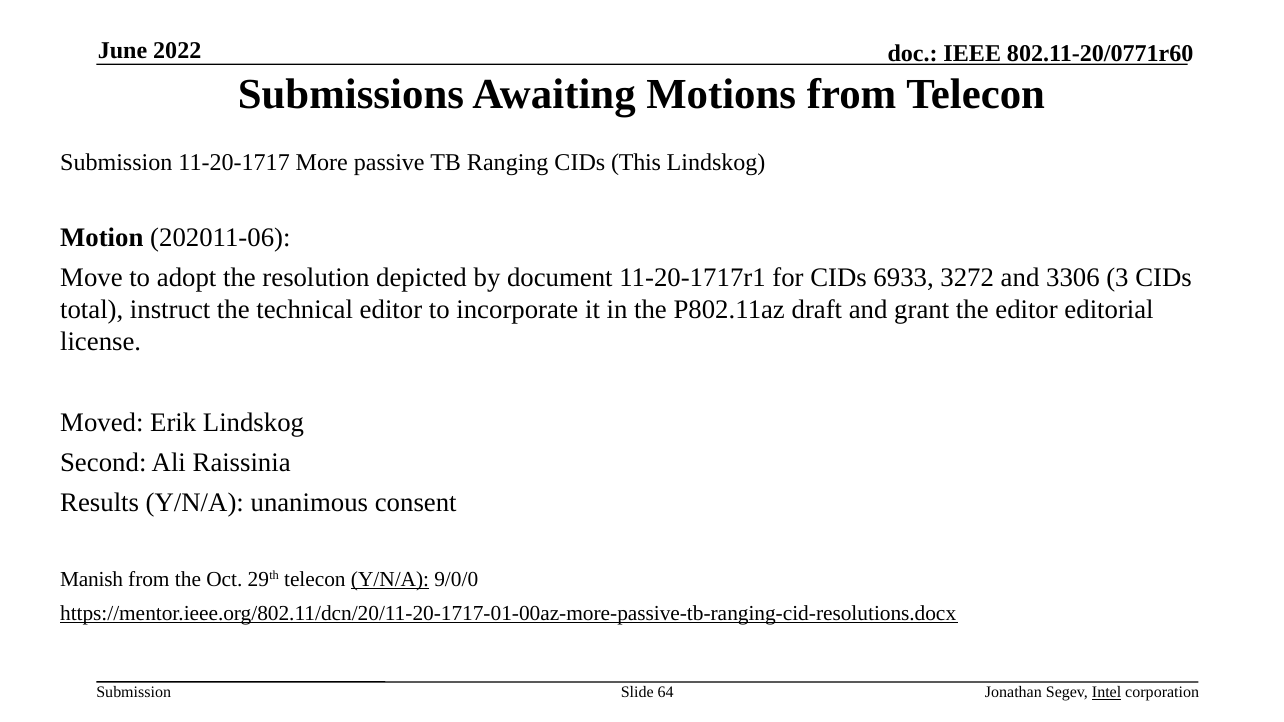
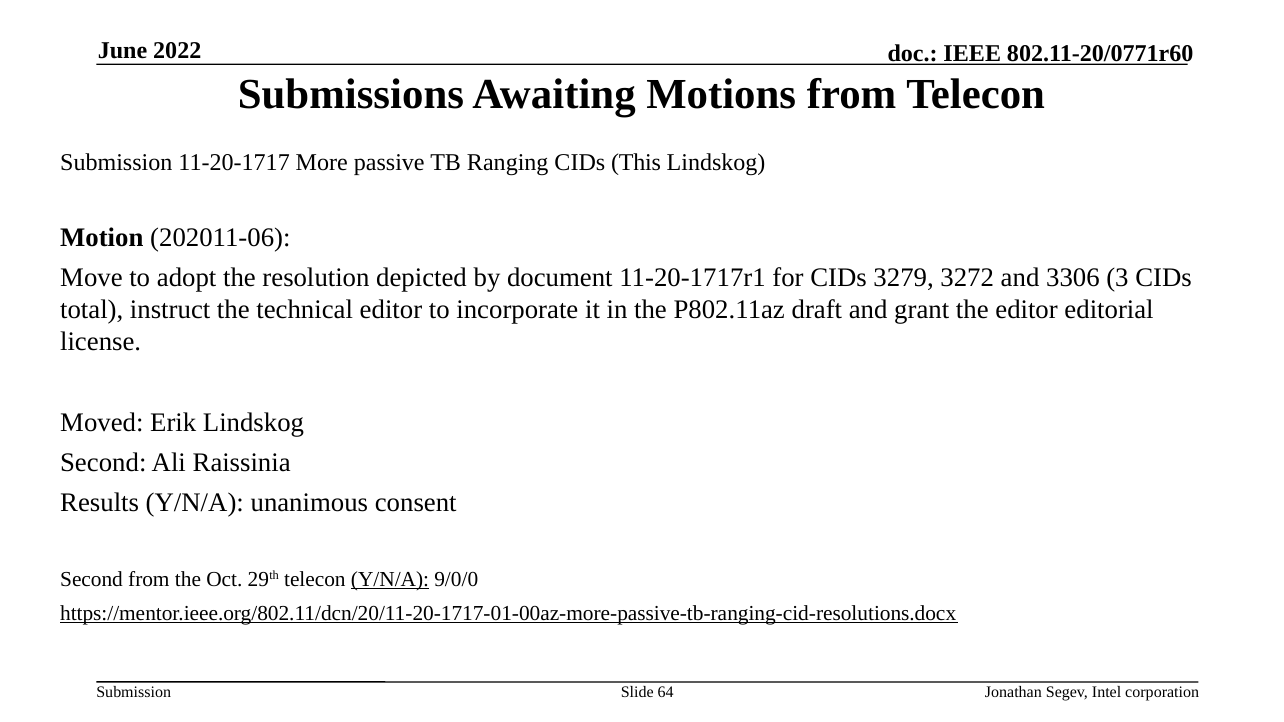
6933: 6933 -> 3279 (904, 278)
Manish: Manish -> Second (92, 579)
Intel underline: present -> none (1107, 693)
